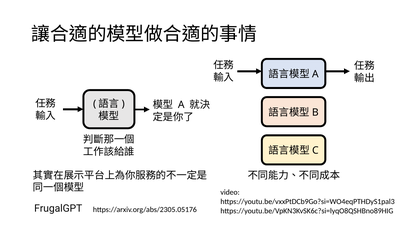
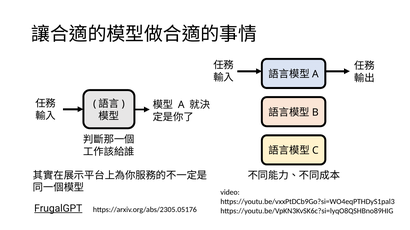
FrugalGPT underline: none -> present (58, 209)
